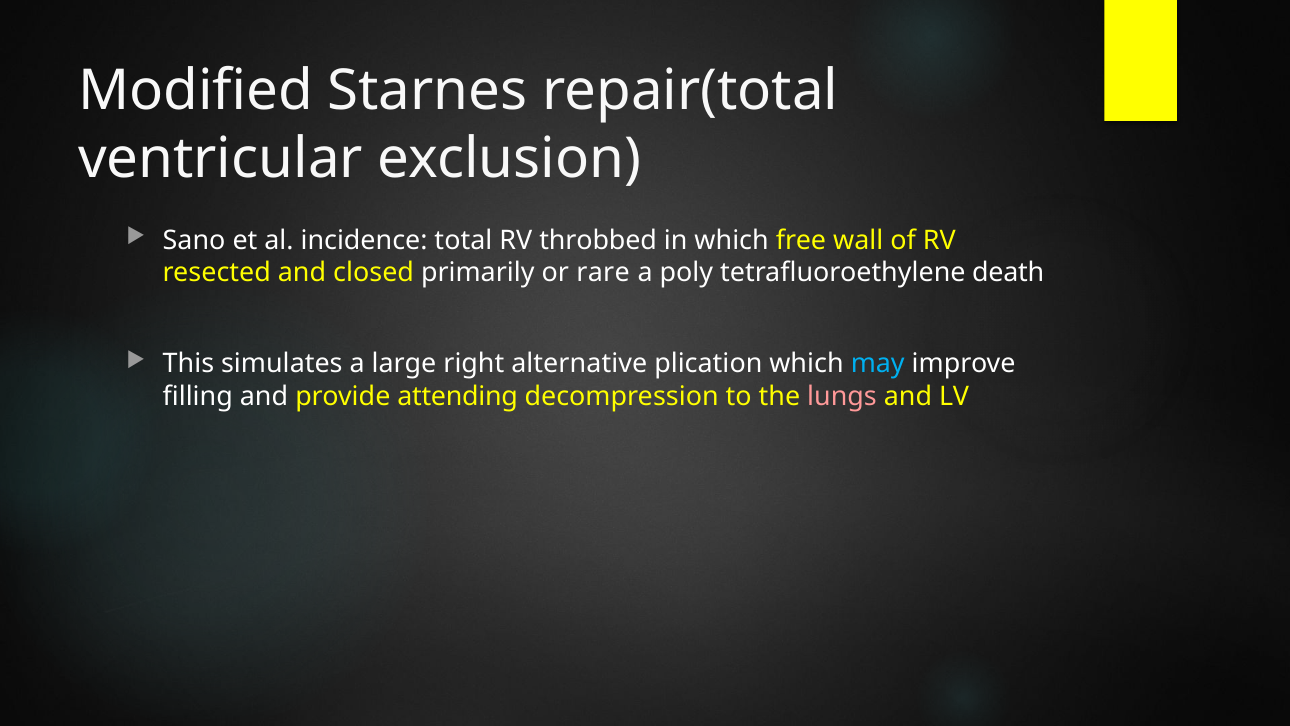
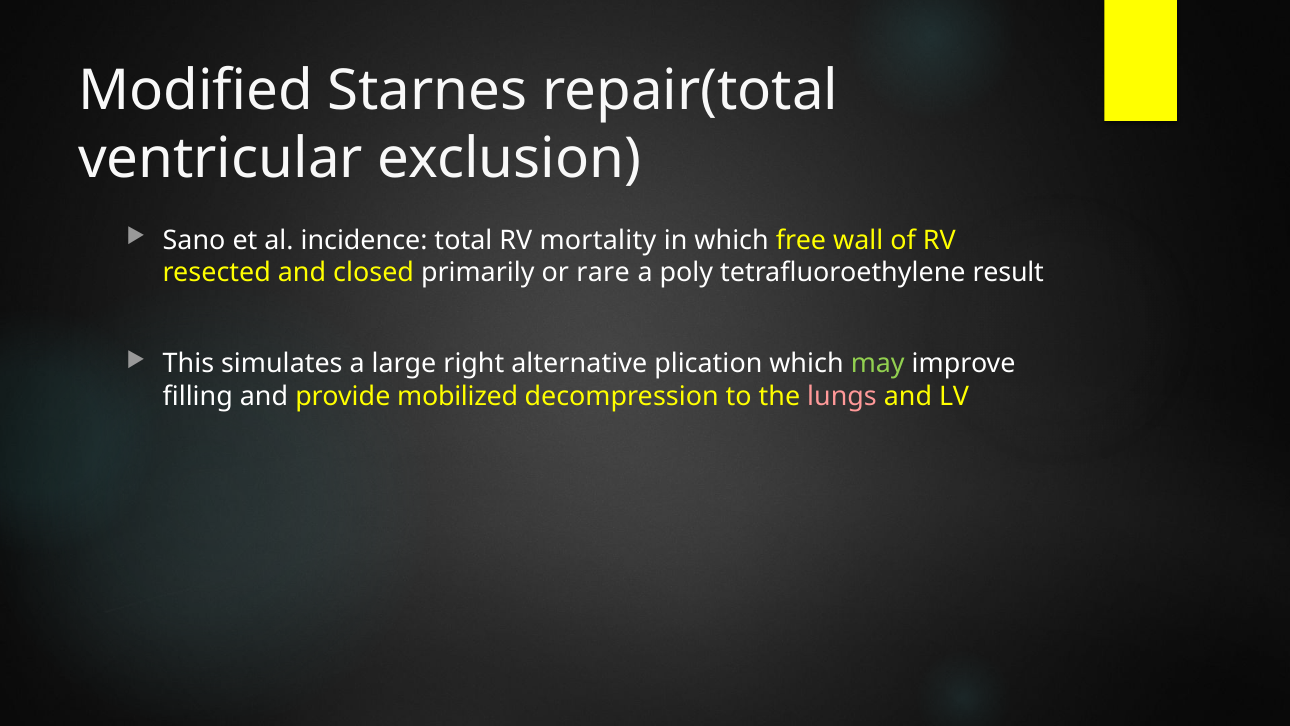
throbbed: throbbed -> mortality (598, 240)
death: death -> result (1008, 272)
may colour: light blue -> light green (878, 364)
attending: attending -> mobilized (458, 396)
